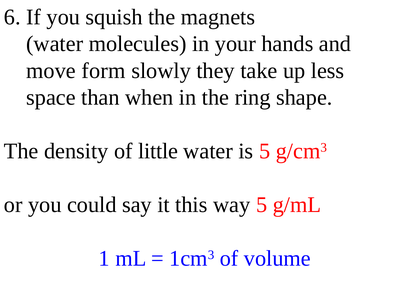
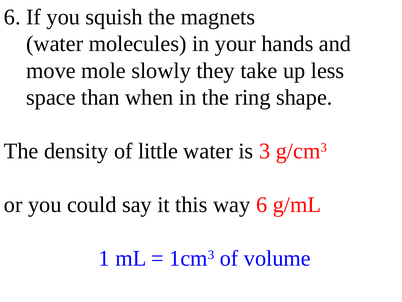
form: form -> mole (104, 71)
is 5: 5 -> 3 (265, 151)
way 5: 5 -> 6 (262, 204)
